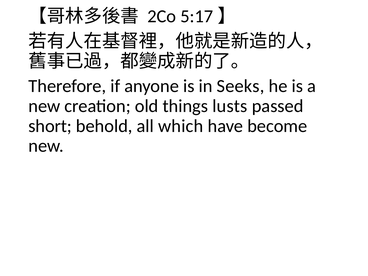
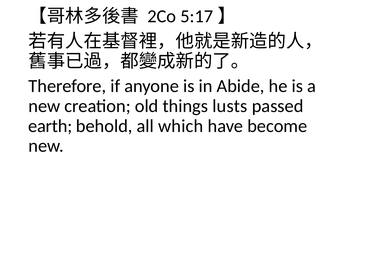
Seeks: Seeks -> Abide (241, 86)
short: short -> earth (50, 126)
